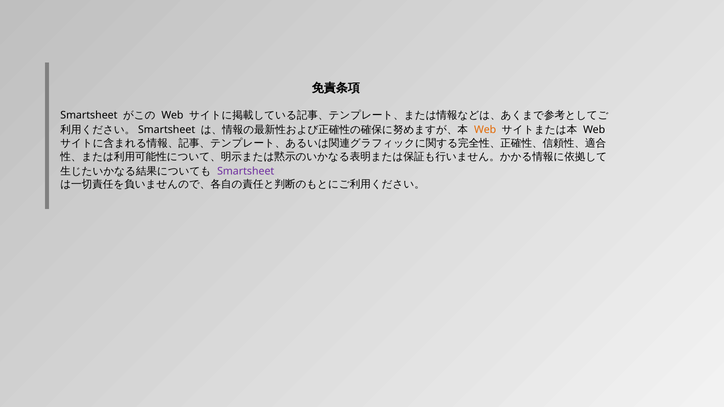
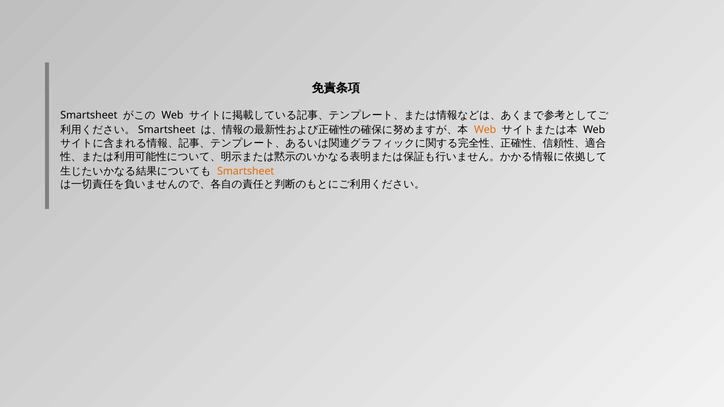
Smartsheet colour: purple -> orange (246, 171)
